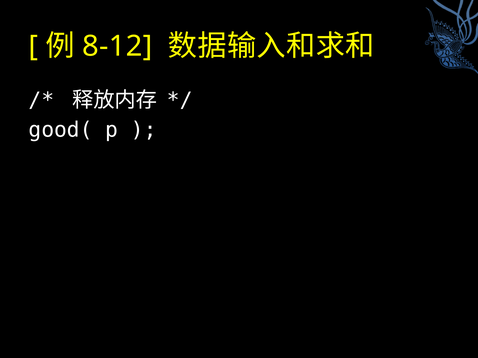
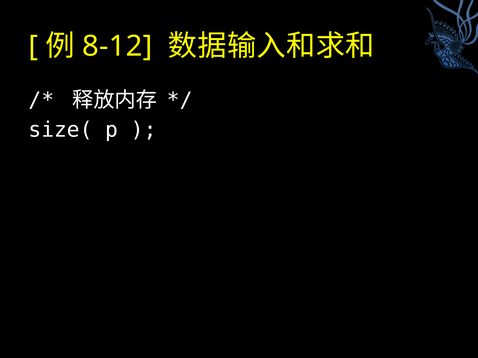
good(: good( -> size( (61, 130)
